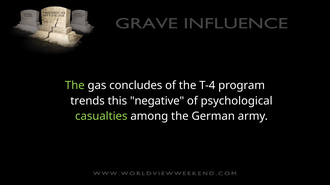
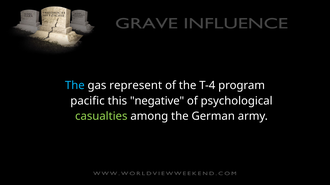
The colour: light green -> light blue (75, 86)
concludes: concludes -> represent (136, 86)
trends: trends -> pacific (88, 101)
